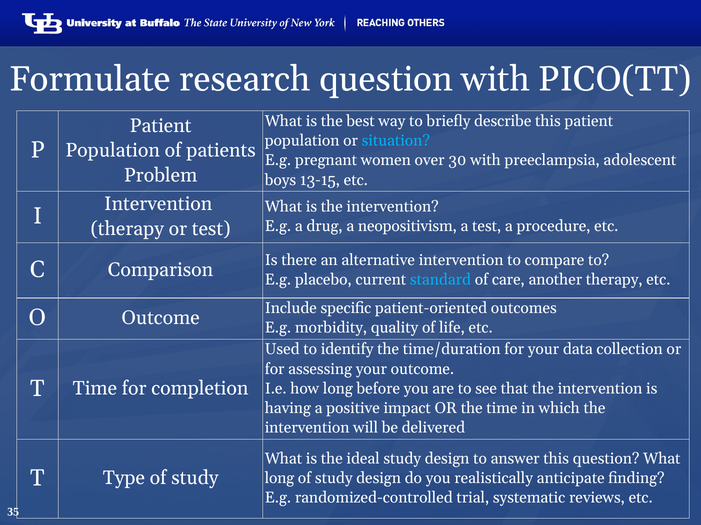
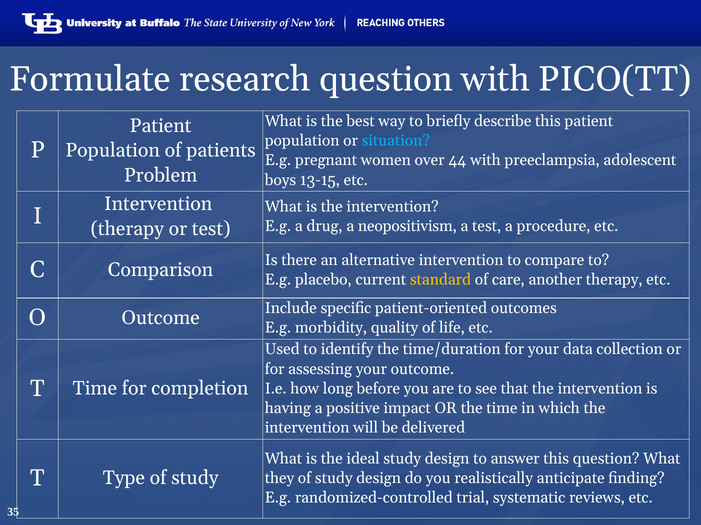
30: 30 -> 44 (457, 161)
standard colour: light blue -> yellow (440, 280)
long: long -> they (280, 479)
